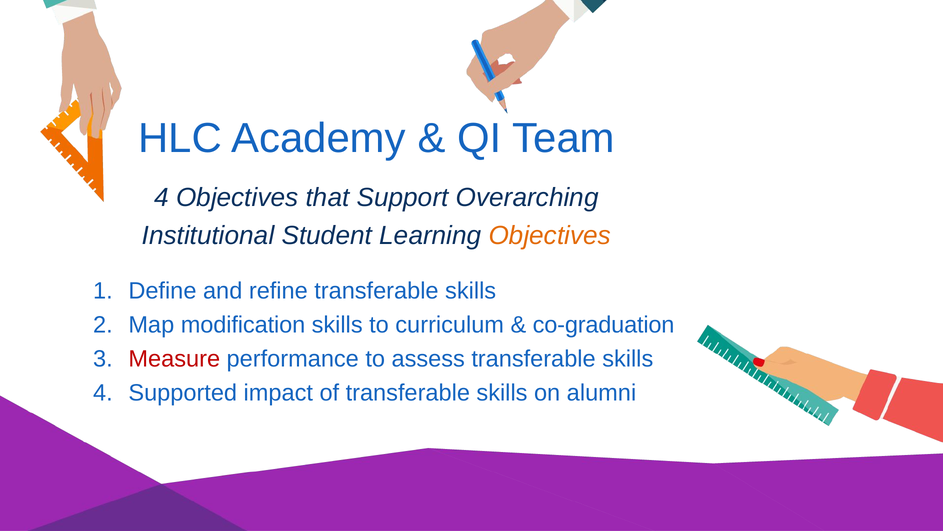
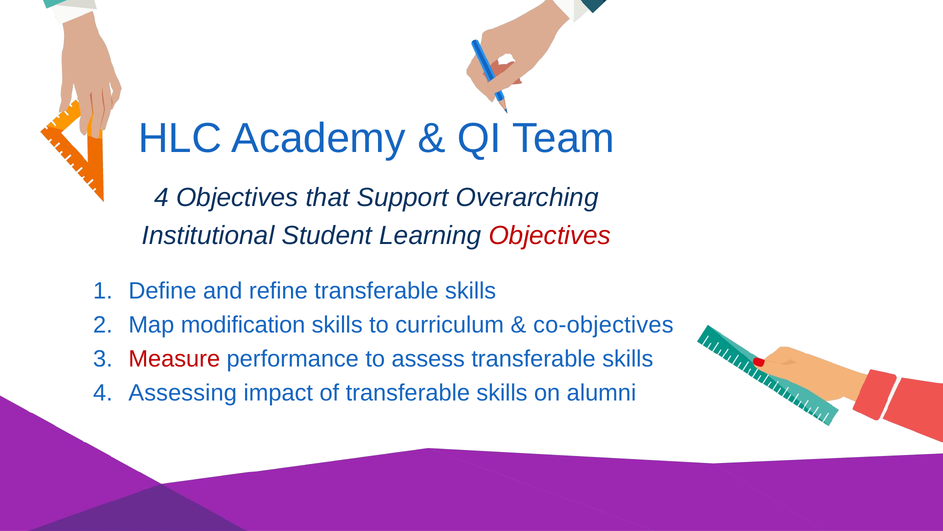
Objectives colour: orange -> red (550, 235)
co-graduation: co-graduation -> co-objectives (603, 324)
Supported: Supported -> Assessing (183, 392)
